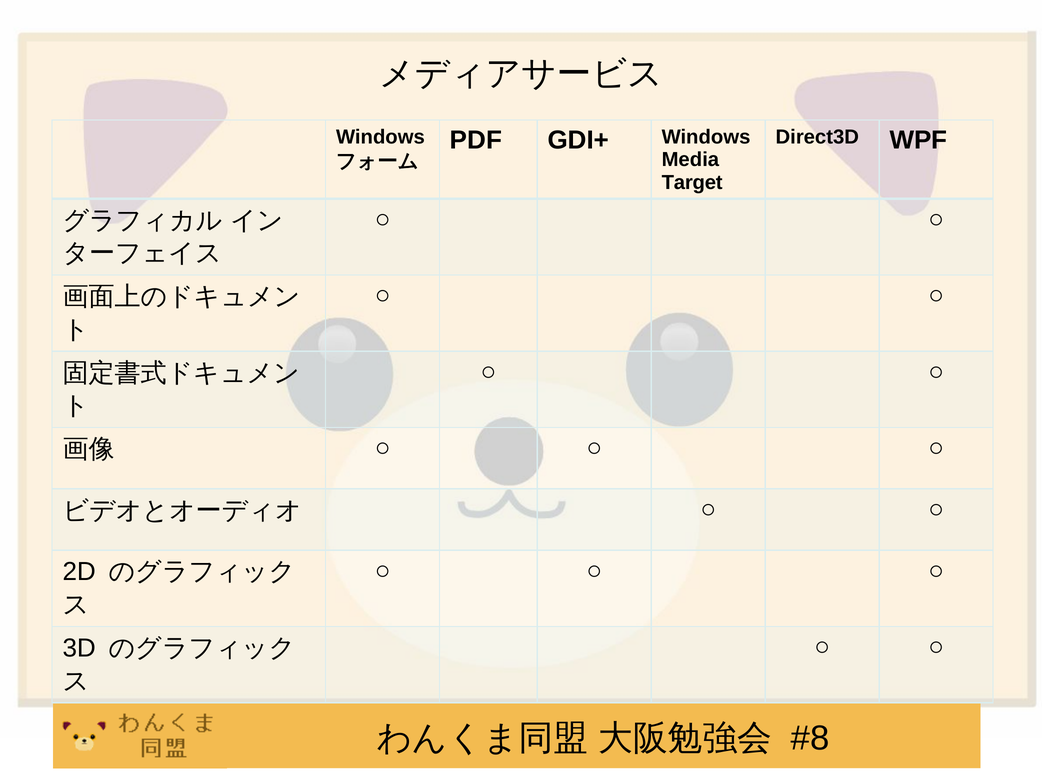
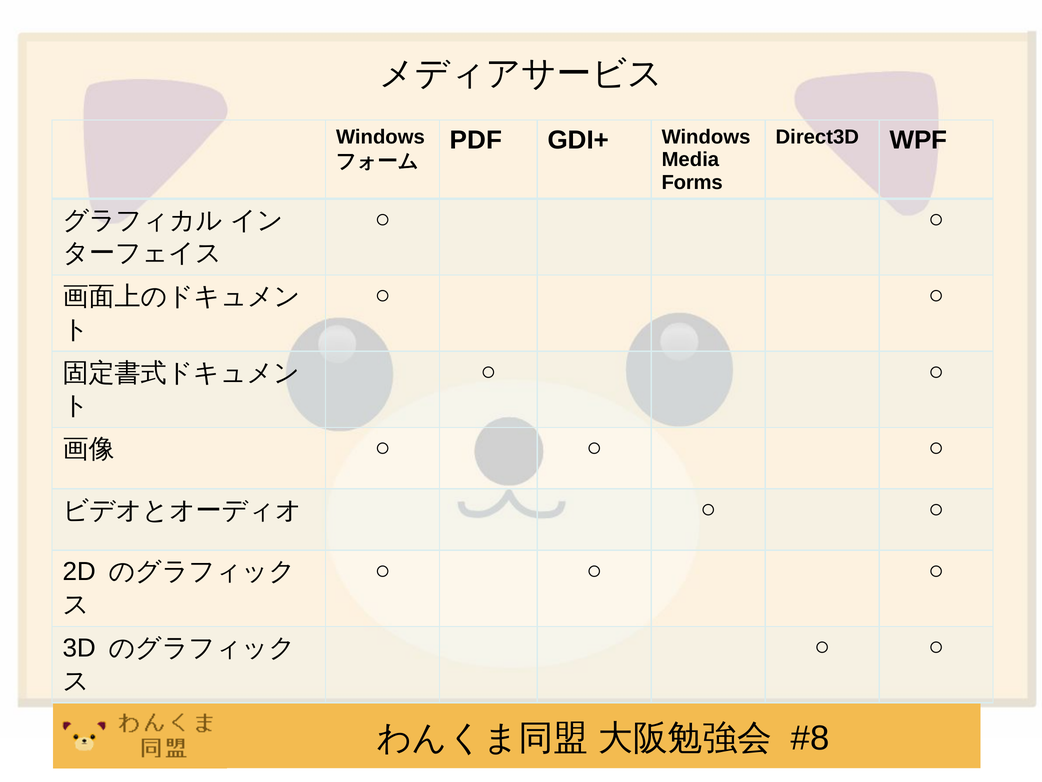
Target: Target -> Forms (692, 182)
